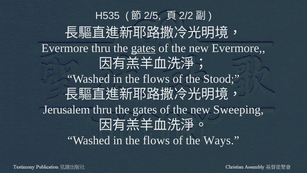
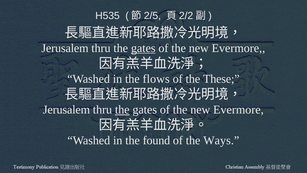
Evermore: Evermore -> Jerusalem (65, 48)
Stood: Stood -> These (221, 79)
the underline: none -> present (122, 109)
Sweeping: Sweeping -> Evermore (238, 109)
flows: flows -> found (156, 140)
